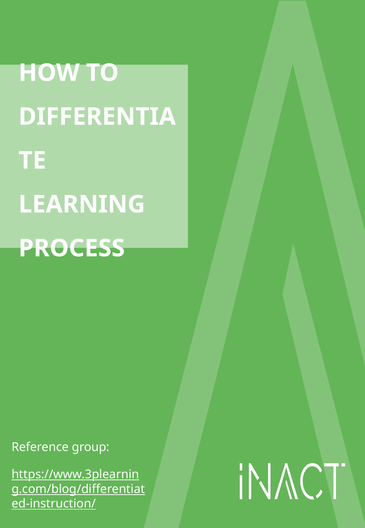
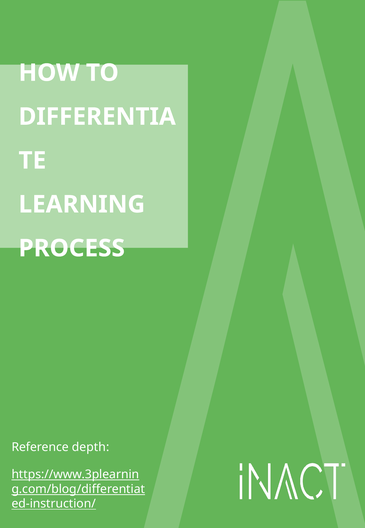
group: group -> depth (91, 446)
